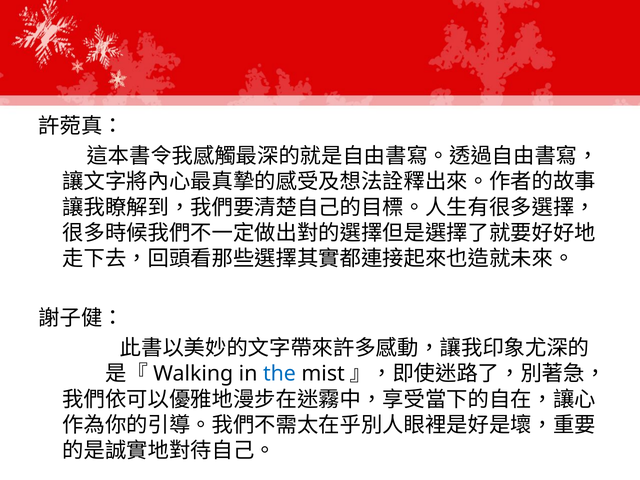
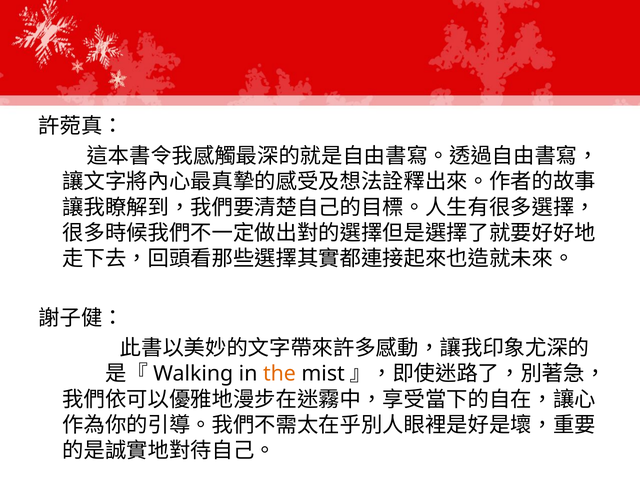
the colour: blue -> orange (279, 374)
